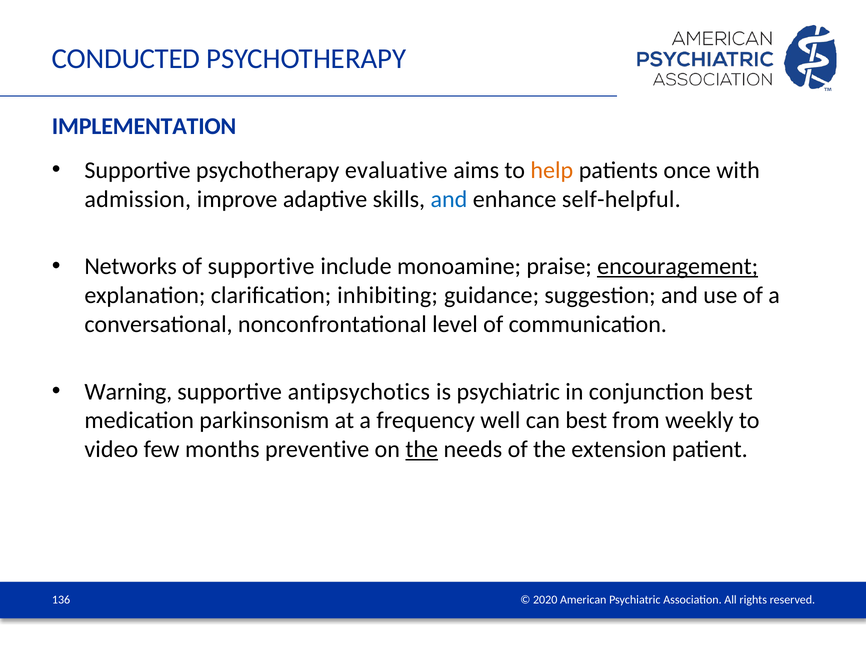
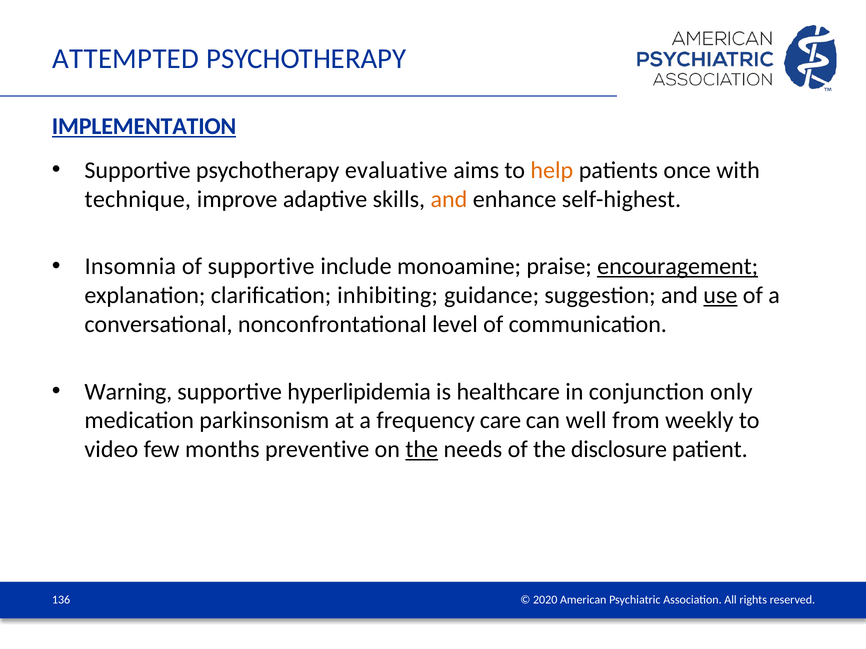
CONDUCTED: CONDUCTED -> ATTEMPTED (126, 59)
IMPLEMENTATION underline: none -> present (144, 126)
admission: admission -> technique (138, 199)
and colour: blue -> orange (449, 199)
self-helpful: self-helpful -> self-highest (621, 199)
Networks: Networks -> Insomnia (130, 267)
use underline: none -> present (720, 296)
antipsychotics: antipsychotics -> hyperlipidemia (359, 392)
is psychiatric: psychiatric -> healthcare (508, 392)
conjunction best: best -> only (731, 392)
well: well -> care (501, 421)
can best: best -> well (586, 421)
extension: extension -> disclosure (619, 450)
